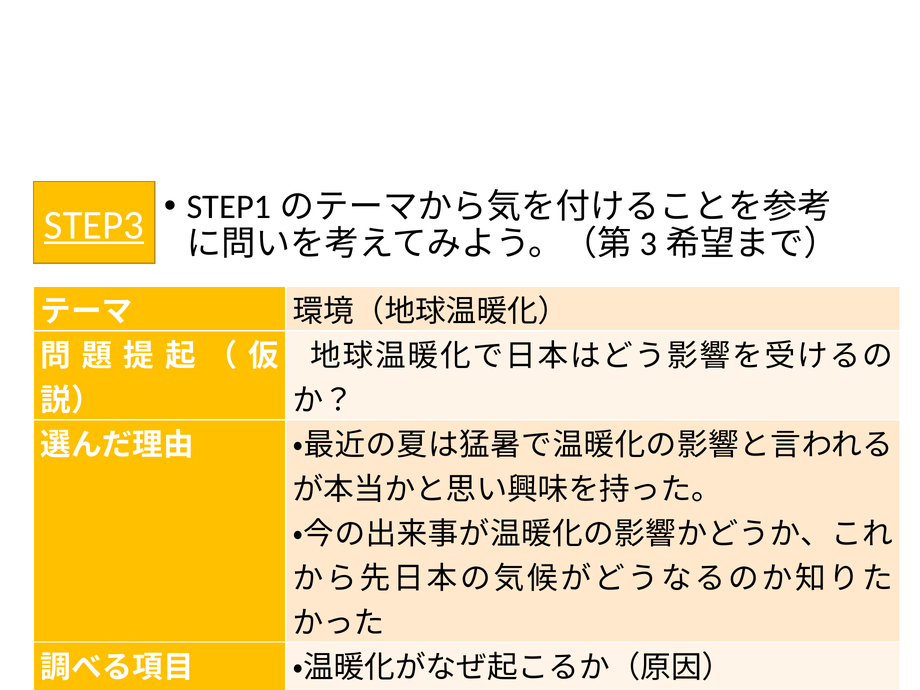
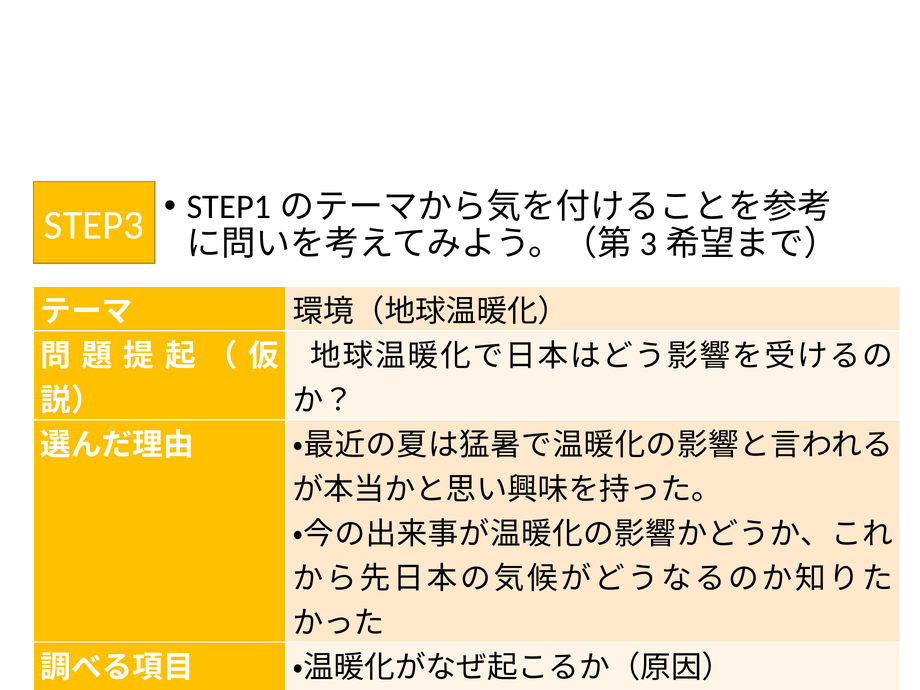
STEP3 underline: present -> none (94, 225)
